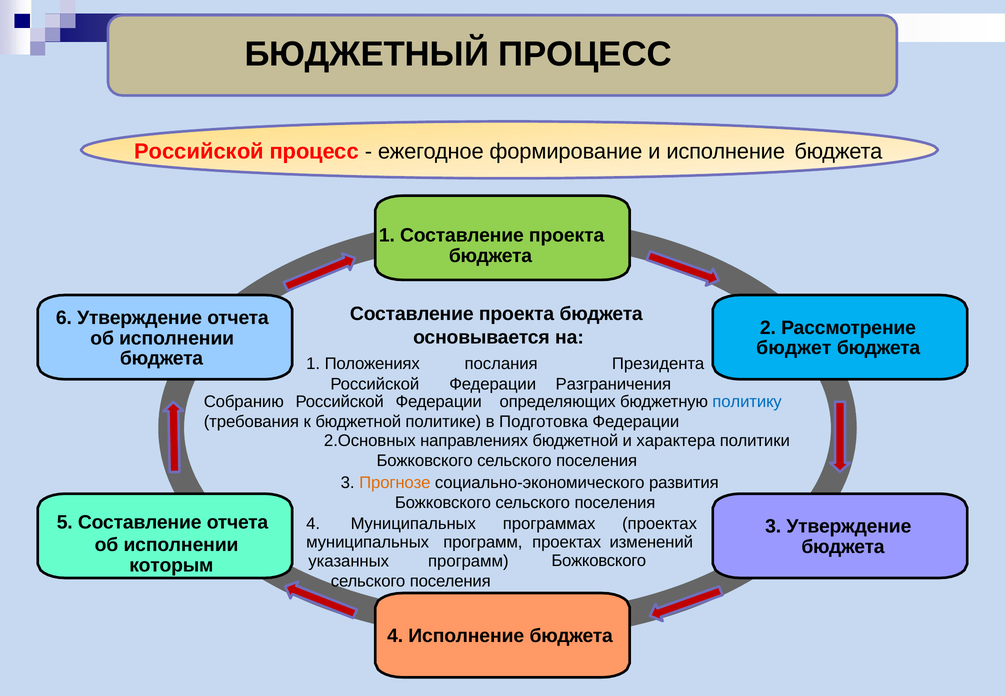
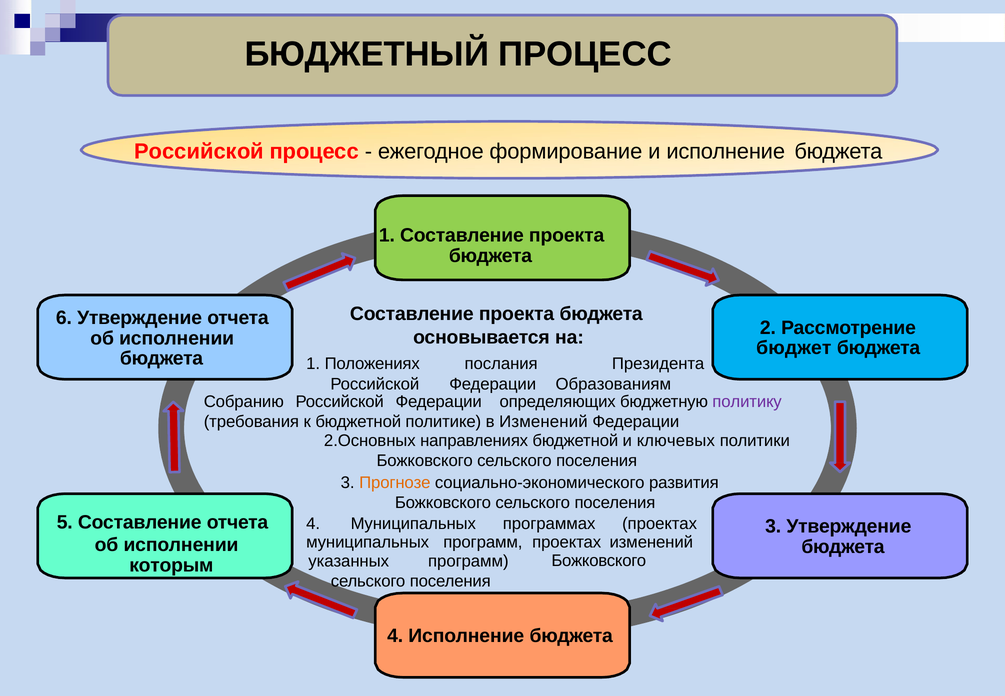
Разграничения: Разграничения -> Образованиям (613, 384)
политику colour: blue -> purple (747, 402)
в Подготовка: Подготовка -> Изменений (543, 422)
характера: характера -> ключевых (676, 441)
